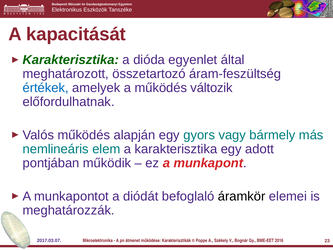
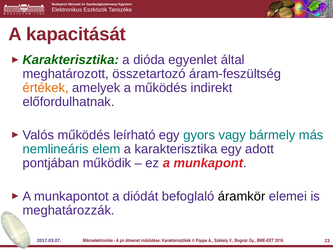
értékek colour: blue -> orange (46, 88)
változik: változik -> indirekt (211, 88)
alapján: alapján -> leírható (135, 135)
